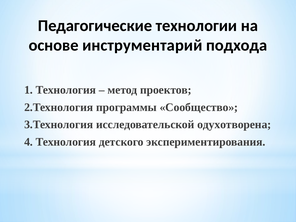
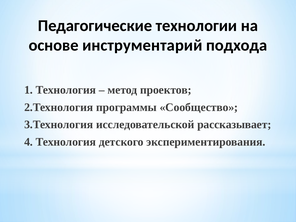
одухотворена: одухотворена -> рассказывает (234, 125)
